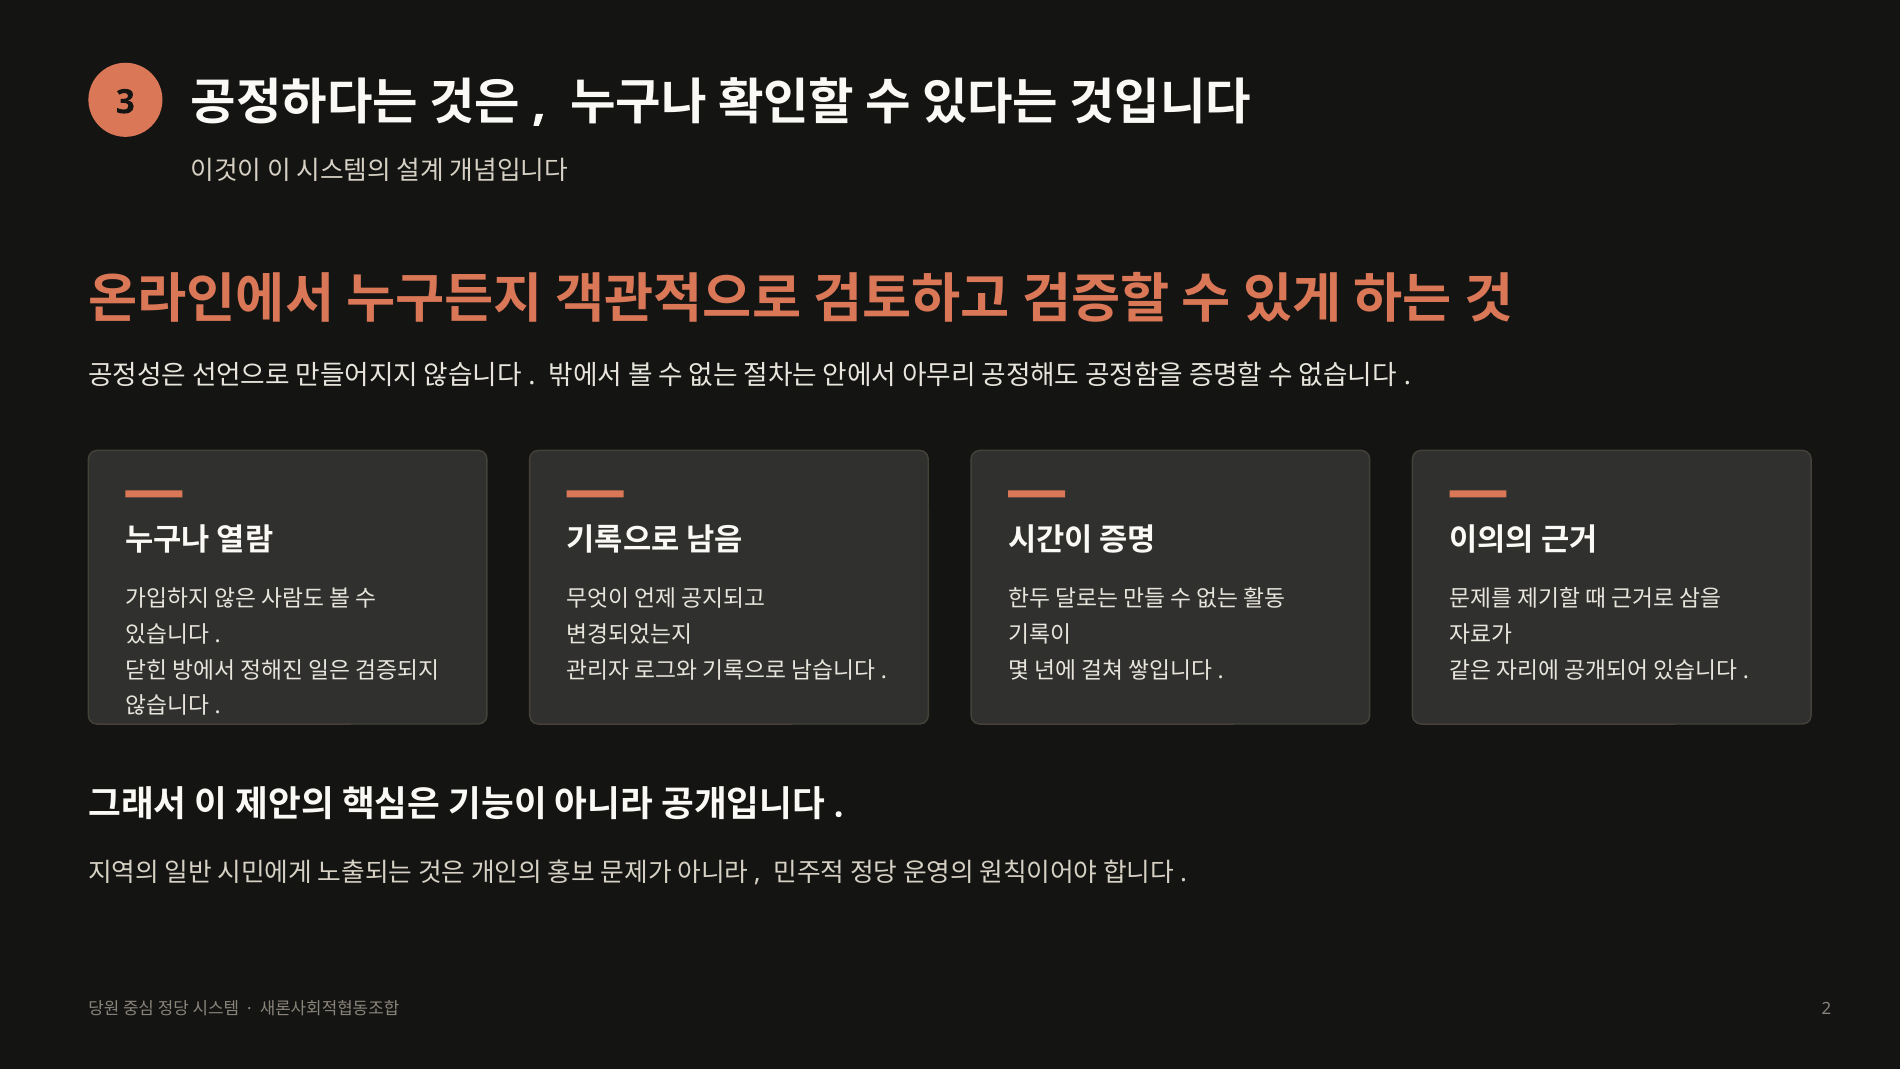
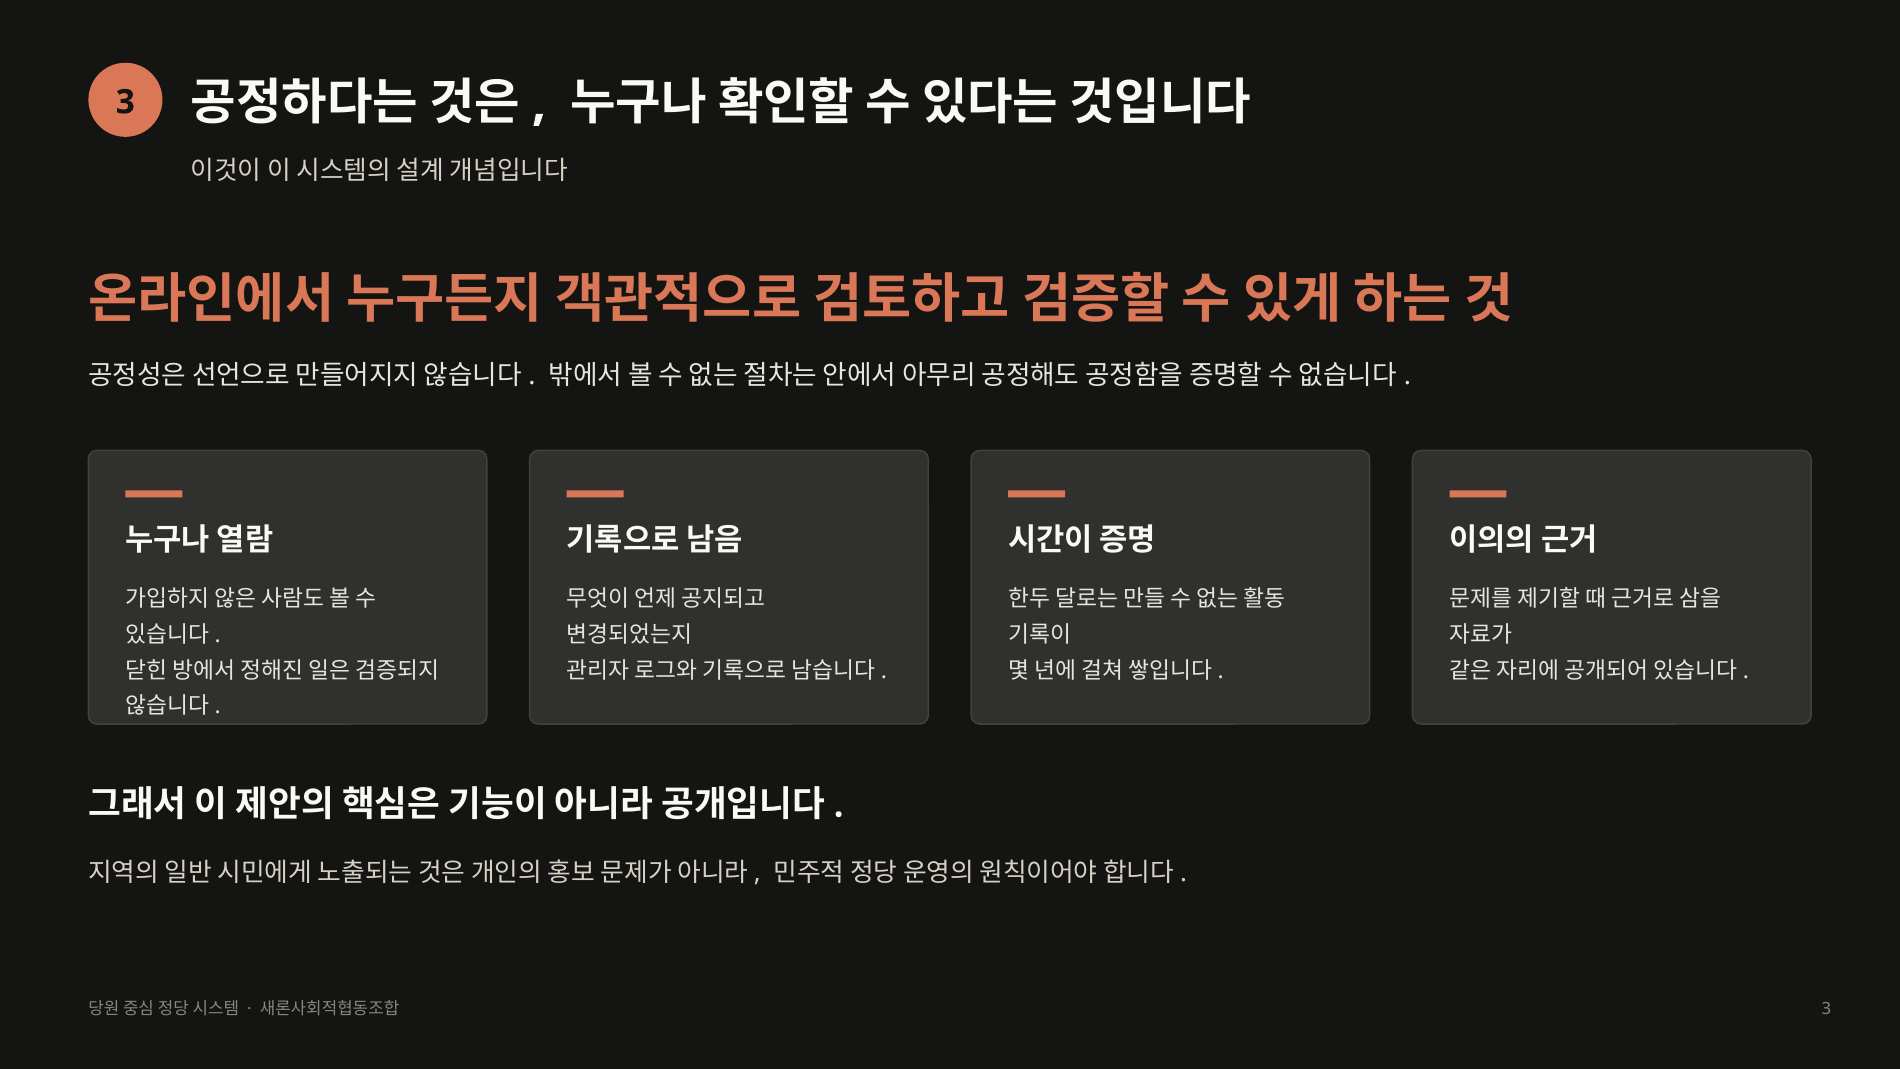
2: 2 -> 3 (1826, 1009)
